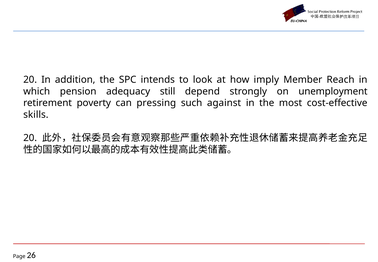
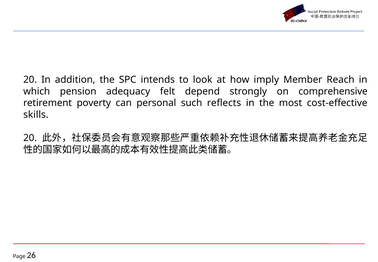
still: still -> felt (168, 91)
unemployment: unemployment -> comprehensive (333, 91)
pressing: pressing -> personal (156, 103)
against: against -> reflects (224, 103)
